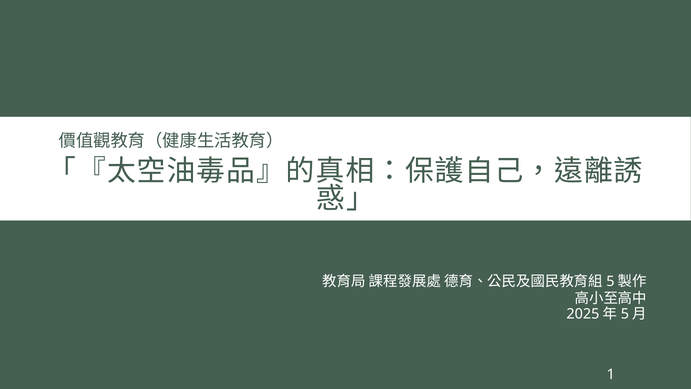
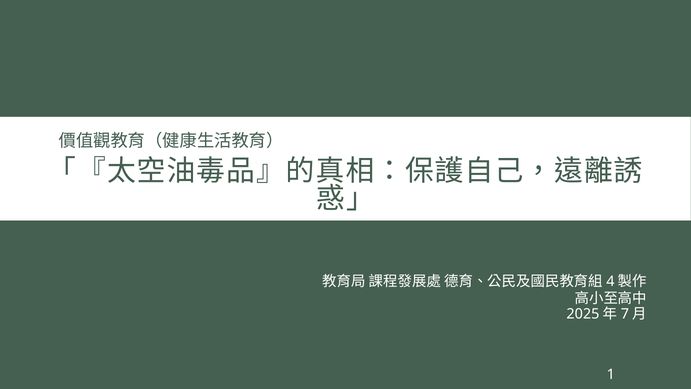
5: 5 -> 4 (610, 281)
5: 5 -> 7 (625, 314)
